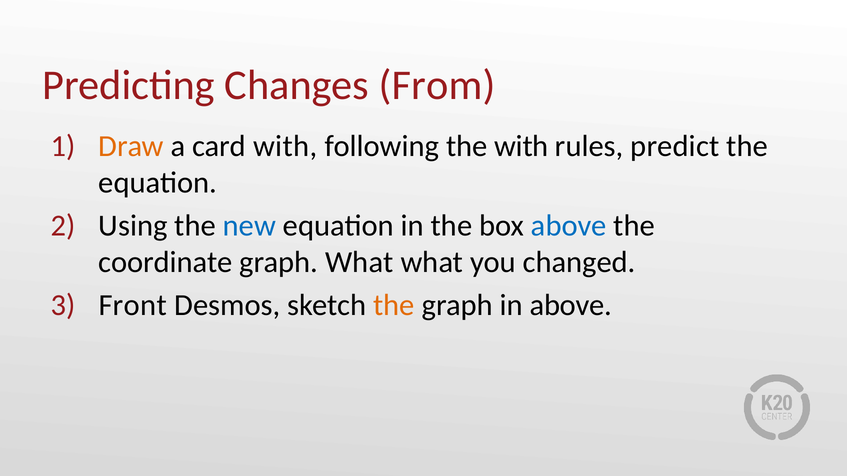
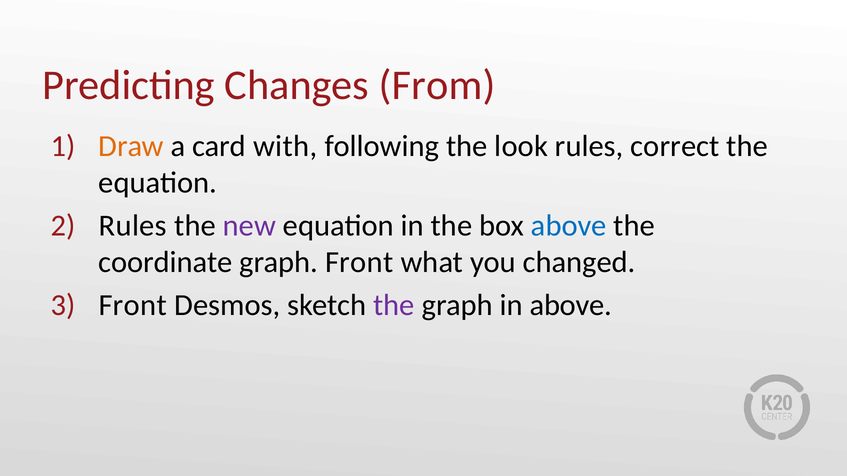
the with: with -> look (521, 146)
predict: predict -> correct (675, 146)
Using: Using -> Rules (133, 226)
new colour: blue -> purple (249, 226)
graph What: What -> Front (359, 263)
the colour: orange -> purple (394, 305)
